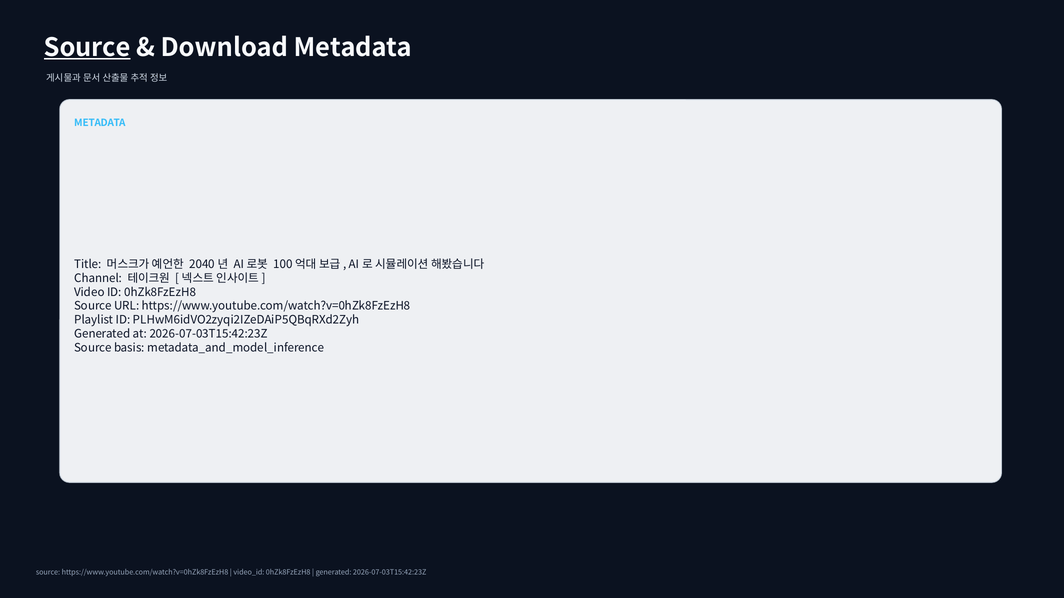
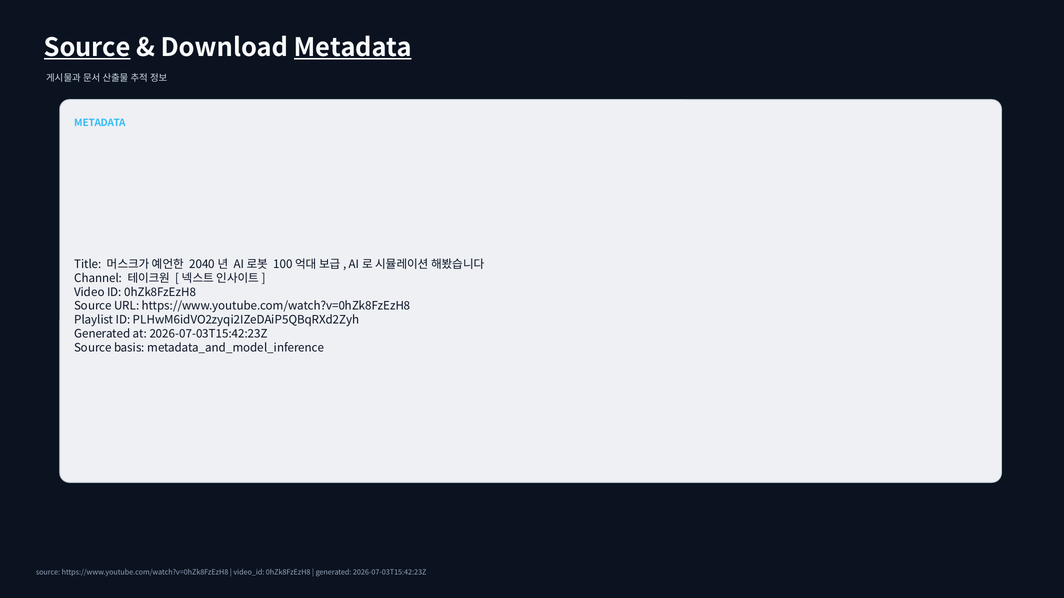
Metadata underline: none -> present (353, 48)
